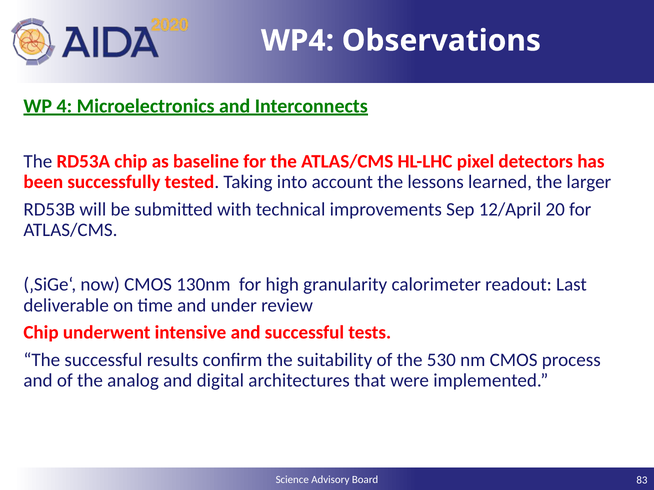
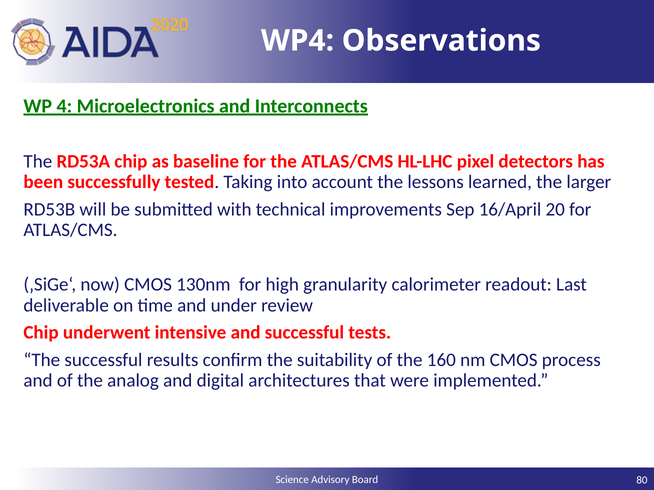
12/April: 12/April -> 16/April (510, 210)
530: 530 -> 160 (441, 360)
83: 83 -> 80 (642, 481)
